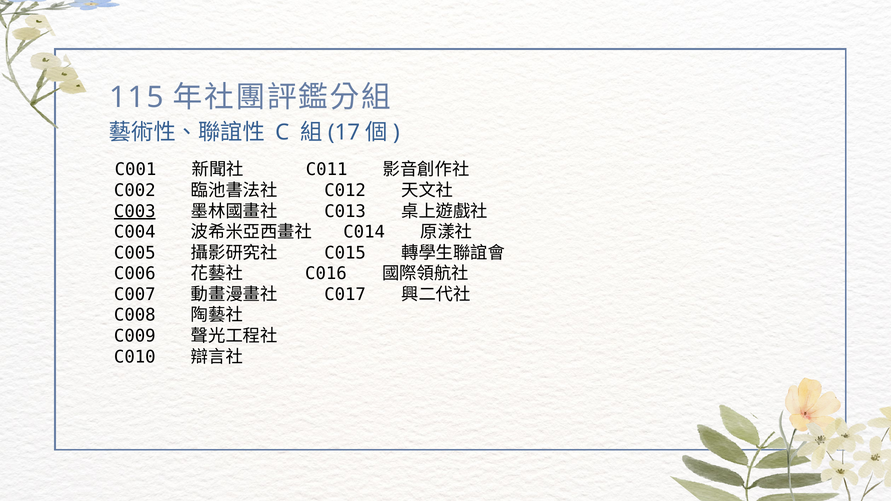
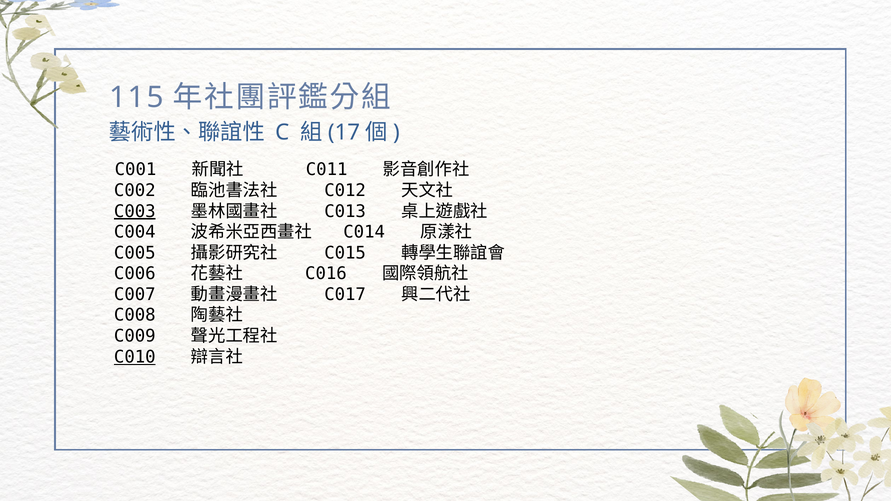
C010 underline: none -> present (135, 357)
